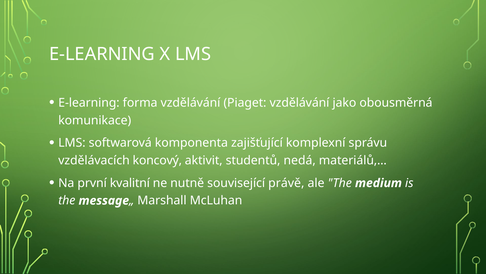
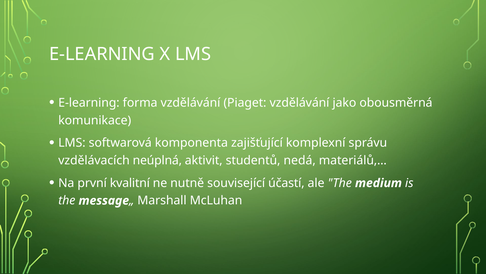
koncový: koncový -> neúplná (157, 160)
právě: právě -> účastí (286, 183)
